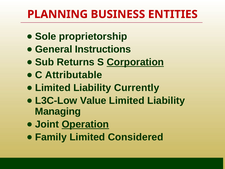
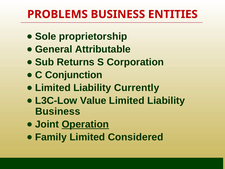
PLANNING: PLANNING -> PROBLEMS (57, 14)
Instructions: Instructions -> Attributable (103, 49)
Corporation underline: present -> none (135, 62)
Attributable: Attributable -> Conjunction (74, 75)
Managing: Managing -> Business (58, 111)
